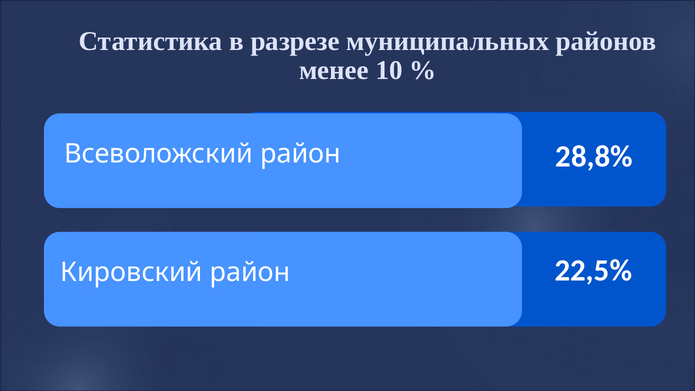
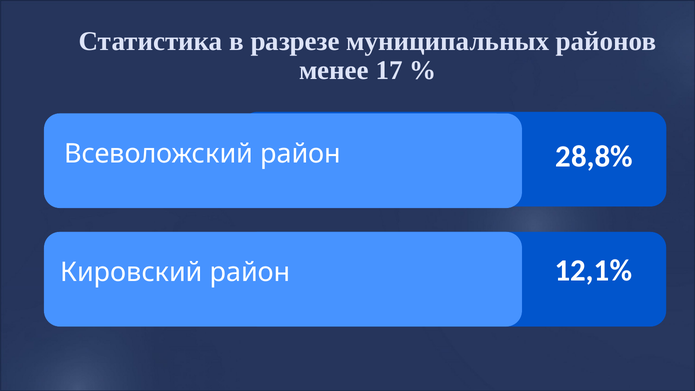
10: 10 -> 17 (389, 70)
22,5%: 22,5% -> 12,1% (593, 270)
